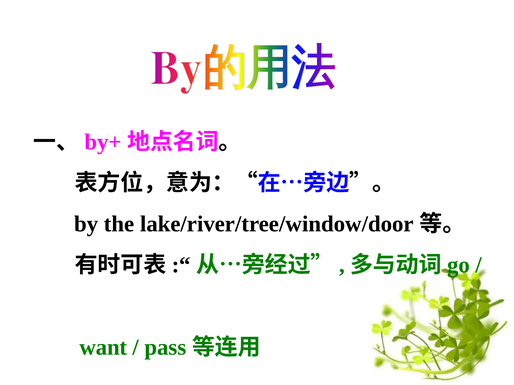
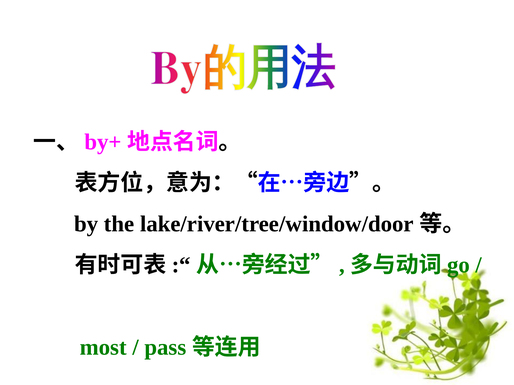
want: want -> most (103, 348)
